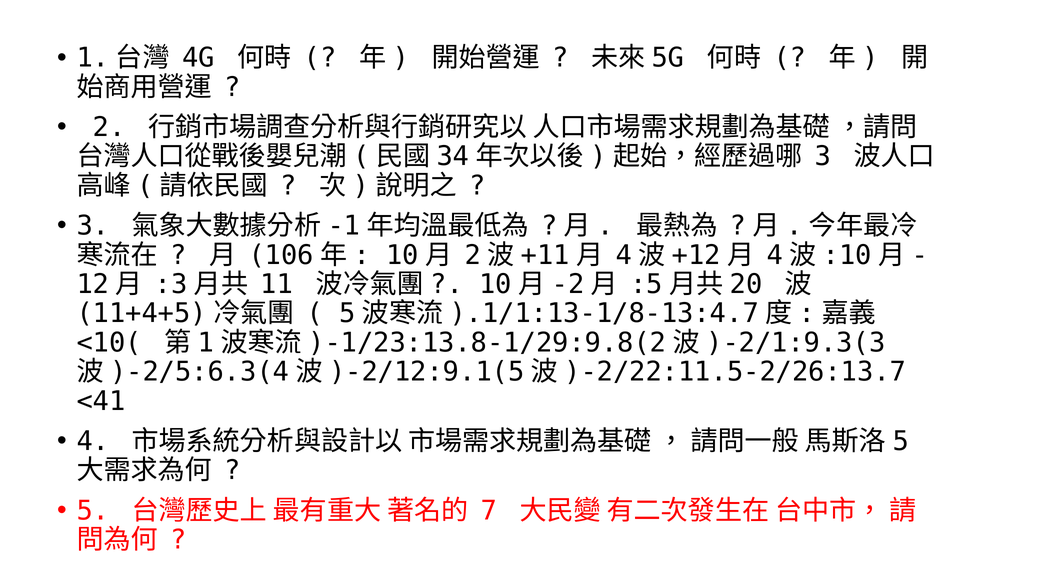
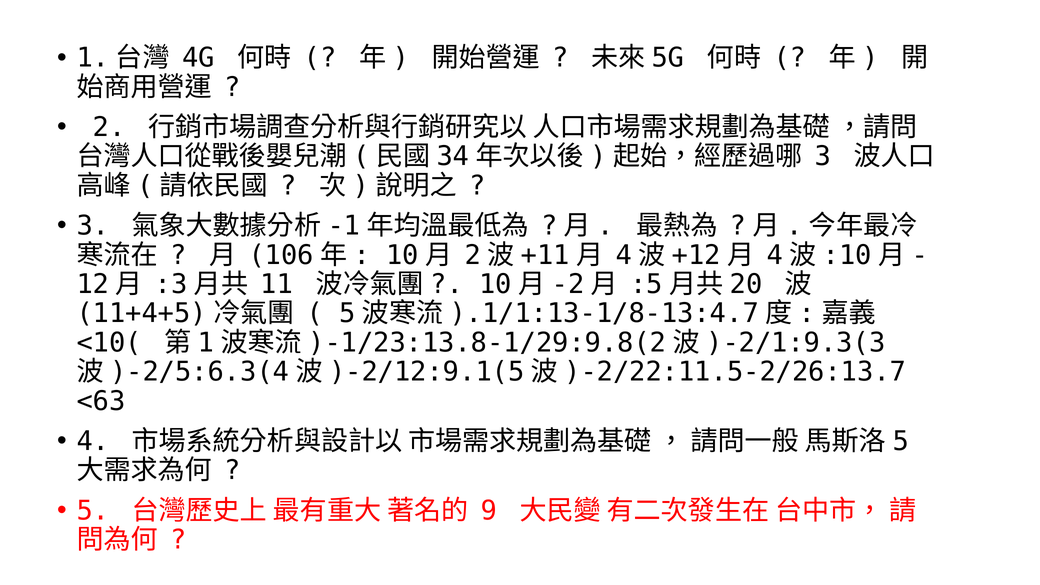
<41: <41 -> <63 (101, 401)
7: 7 -> 9 (489, 511)
